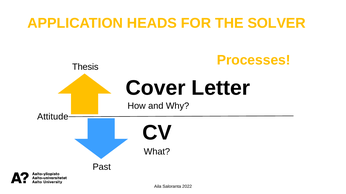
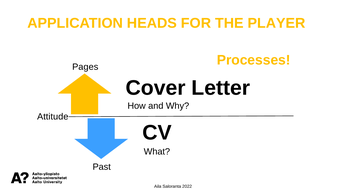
SOLVER: SOLVER -> PLAYER (277, 23)
Thesis: Thesis -> Pages (85, 67)
